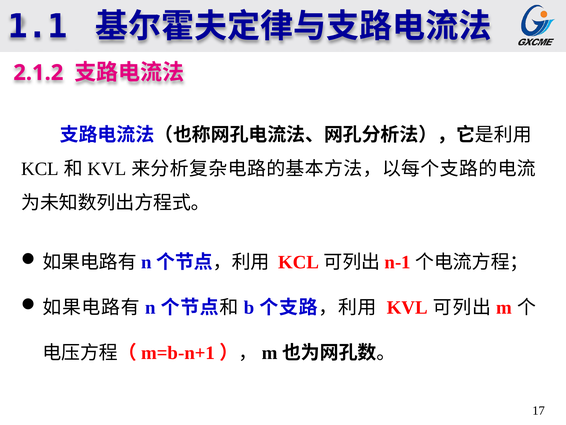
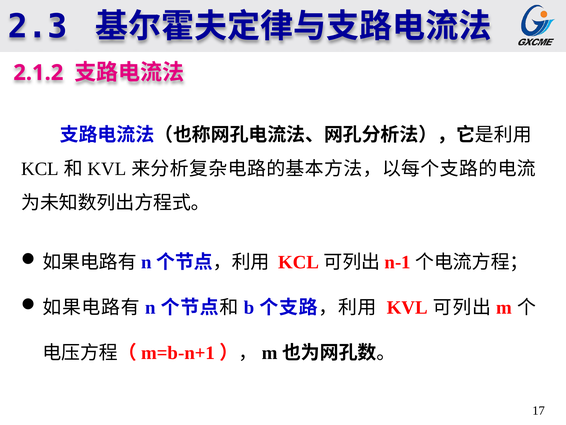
1.1: 1.1 -> 2.3 (38, 26)
